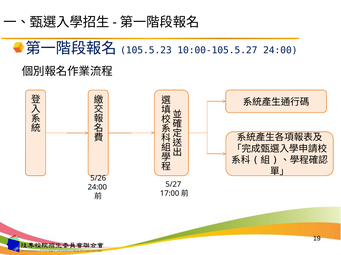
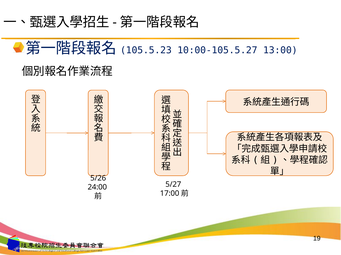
10:00-105.5.27 24:00: 24:00 -> 13:00 (280, 50)
